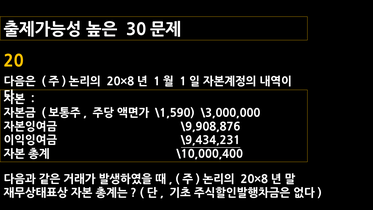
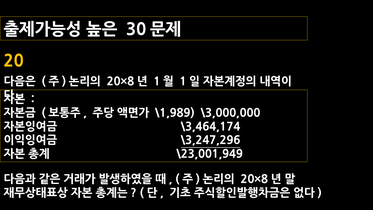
\1,590: \1,590 -> \1,989 (175, 113)
\9,908,876: \9,908,876 -> \3,464,174 (211, 127)
\9,434,231: \9,434,231 -> \3,247,296 (211, 140)
\10,000,400: \10,000,400 -> \23,001,949 (210, 154)
